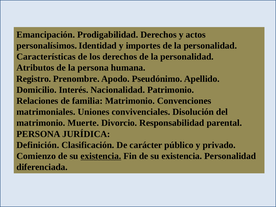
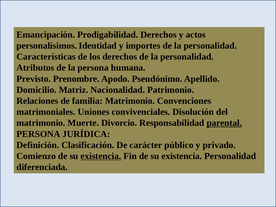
Registro: Registro -> Previsto (34, 79)
Interés: Interés -> Matriz (74, 90)
parental underline: none -> present (224, 123)
